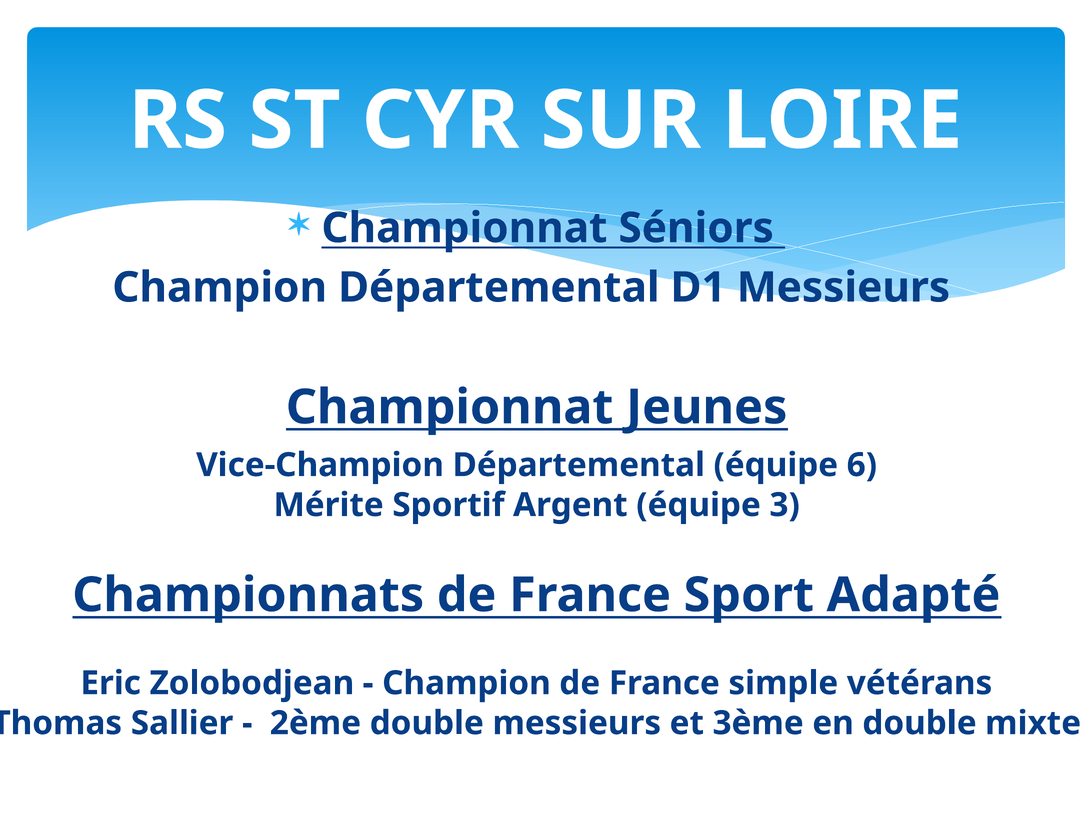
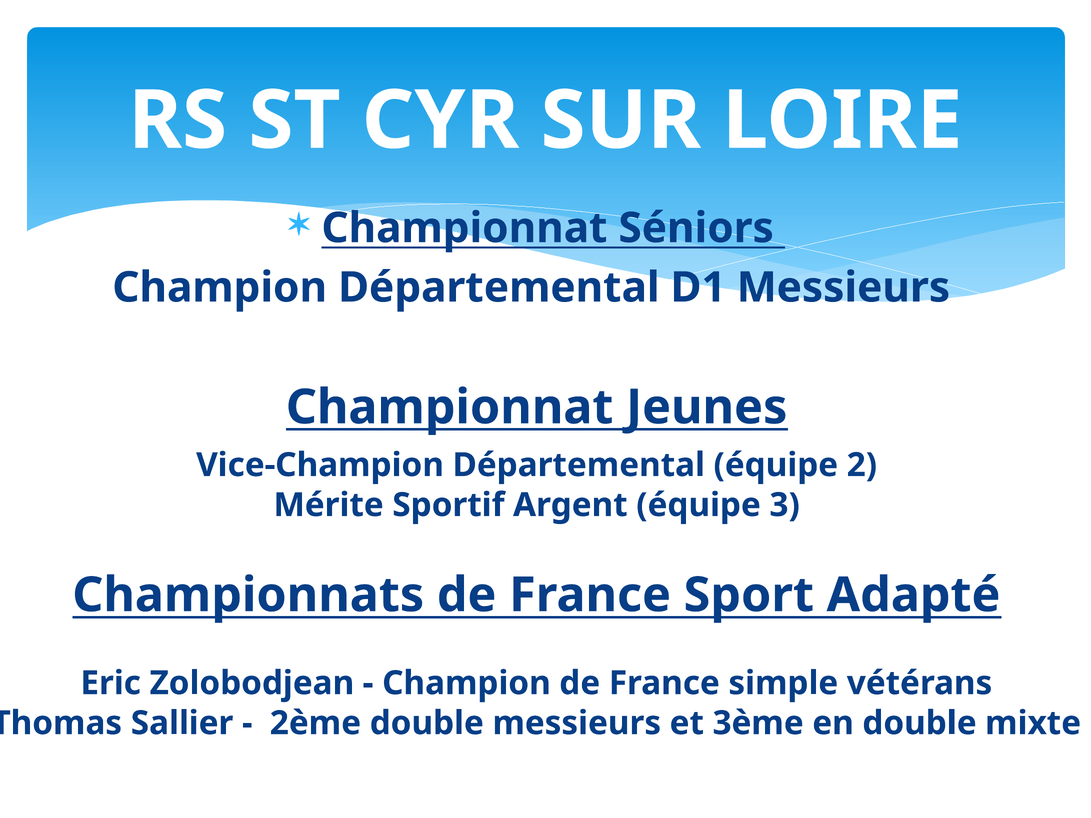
6: 6 -> 2 (862, 465)
